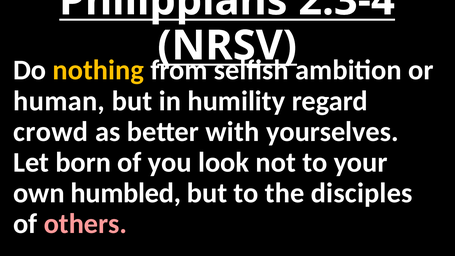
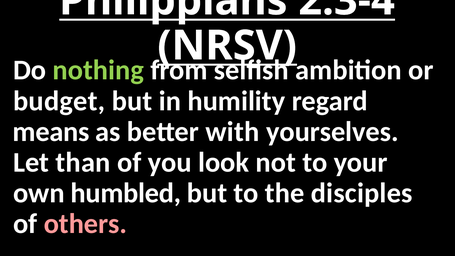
nothing colour: yellow -> light green (98, 70)
human: human -> budget (59, 101)
crowd: crowd -> means (51, 132)
born: born -> than (83, 162)
